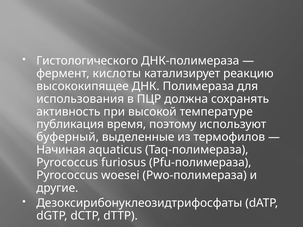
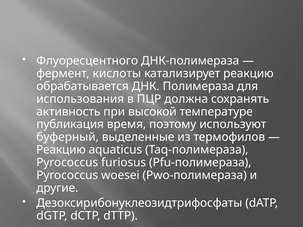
Гистологического: Гистологического -> Флуоресцентного (87, 61)
высококипящее: высококипящее -> обрабатывается (83, 86)
Начиная: Начиная -> Реакцию (61, 150)
